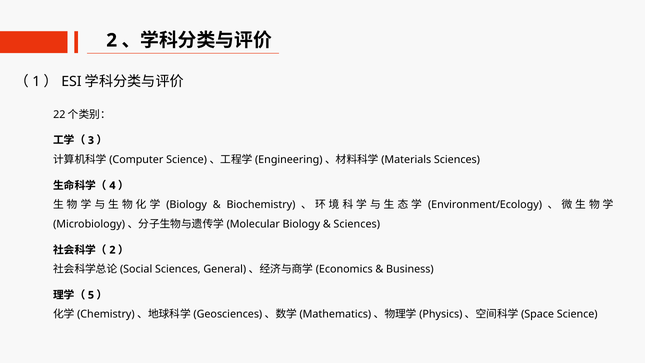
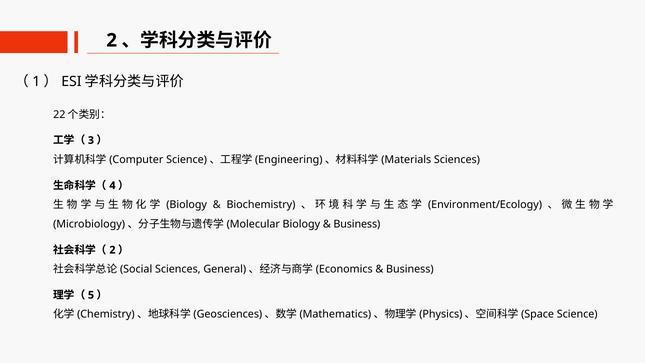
Sciences: Sciences -> Business (357, 224)
